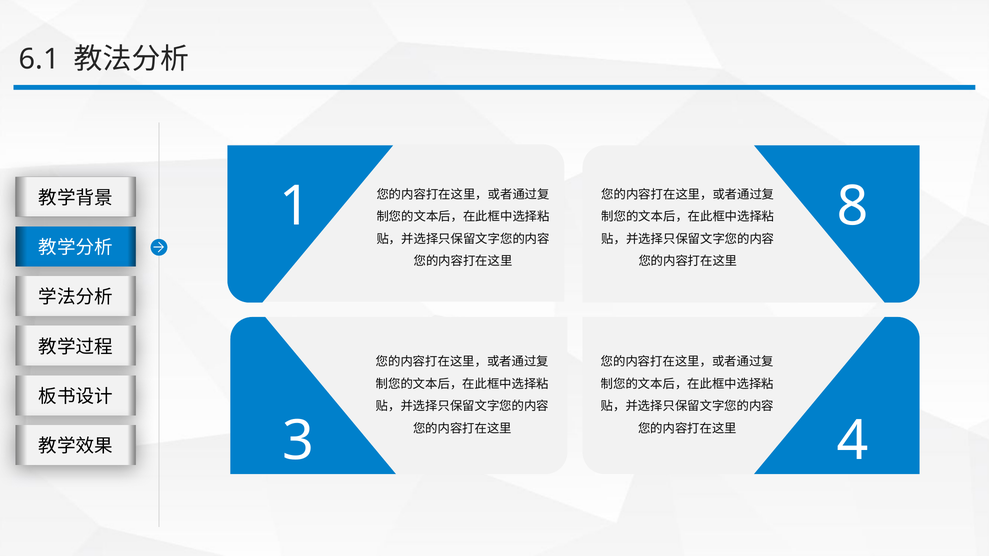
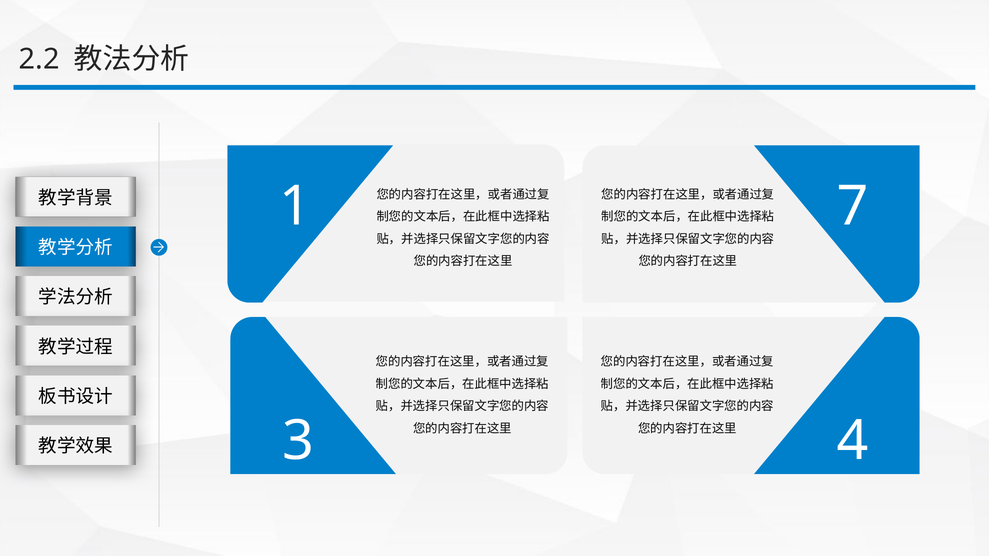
6.1: 6.1 -> 2.2 (39, 59)
8: 8 -> 7 (853, 206)
